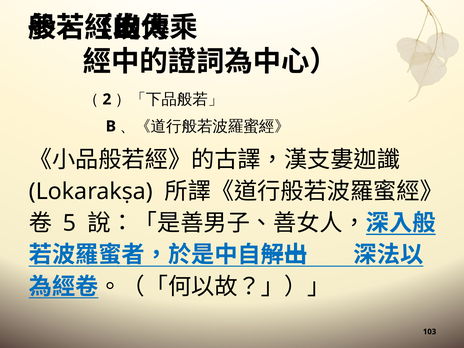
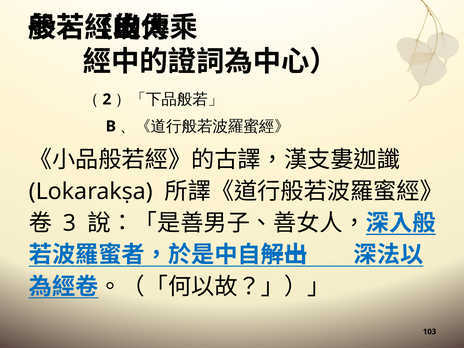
5: 5 -> 3 (69, 223)
